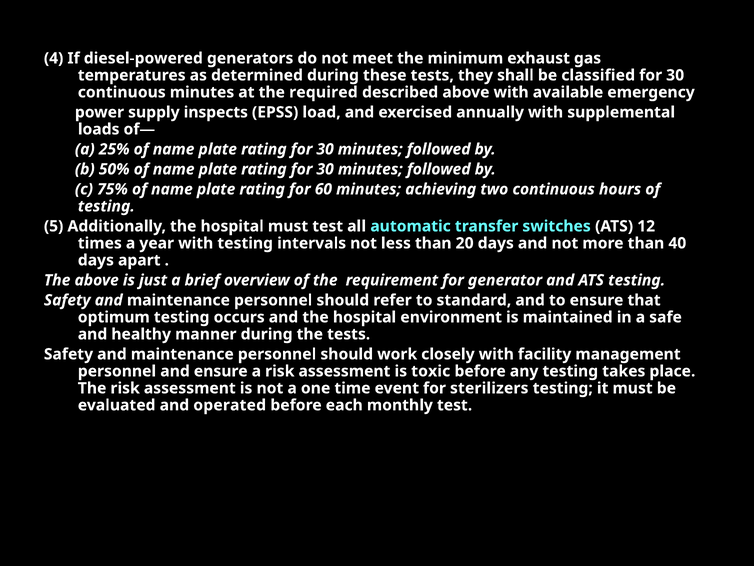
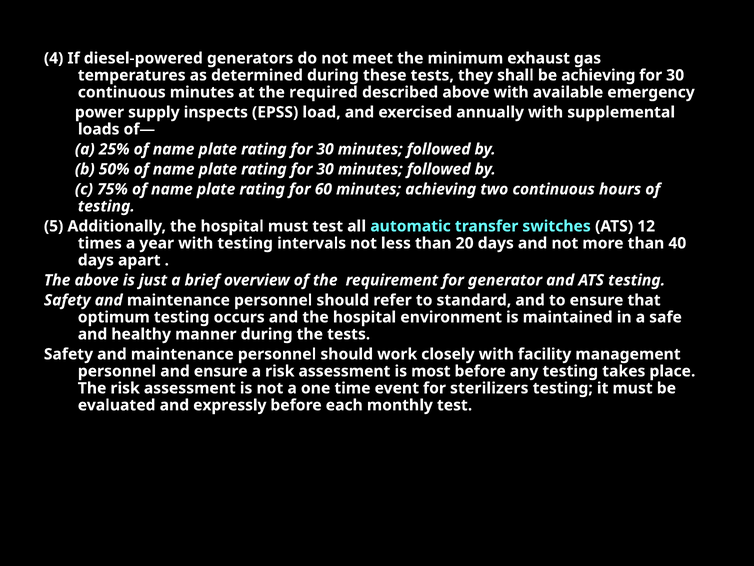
be classified: classified -> achieving (598, 75)
toxic: toxic -> most (431, 371)
operated: operated -> expressly (230, 405)
